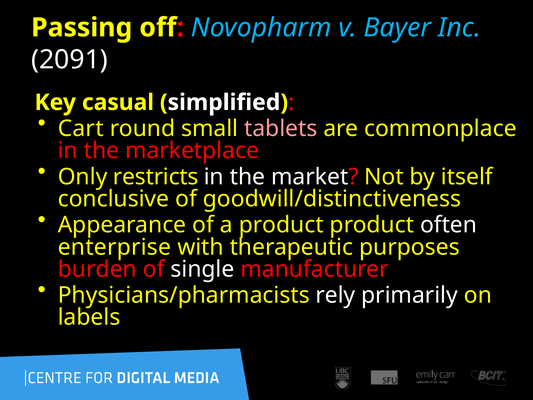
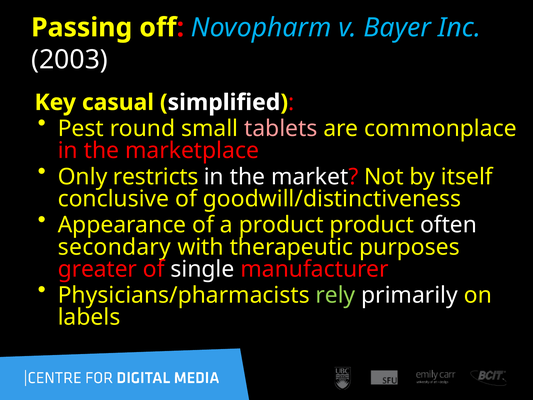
2091: 2091 -> 2003 (70, 60)
Cart: Cart -> Pest (81, 129)
enterprise: enterprise -> secondary (114, 247)
burden: burden -> greater (97, 269)
rely colour: white -> light green (335, 295)
